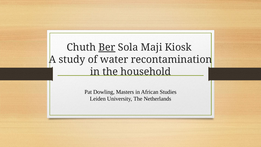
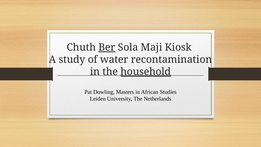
household underline: none -> present (146, 72)
